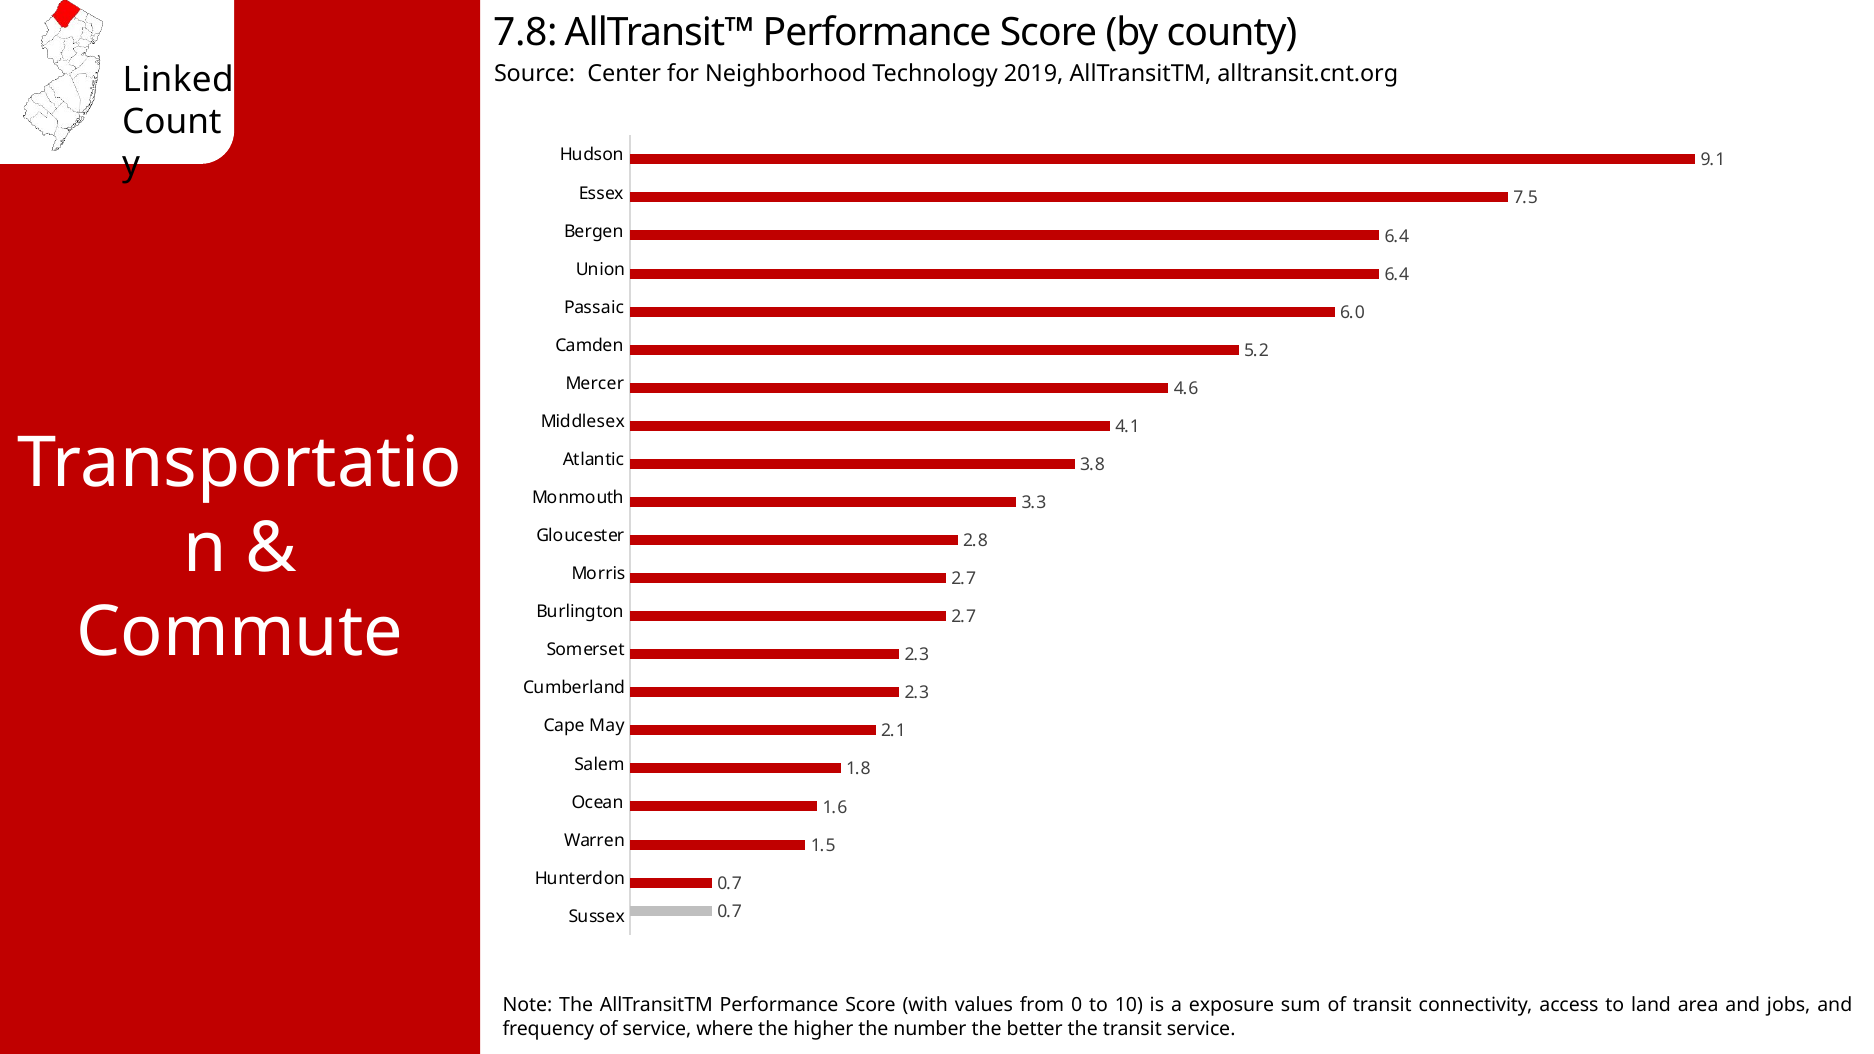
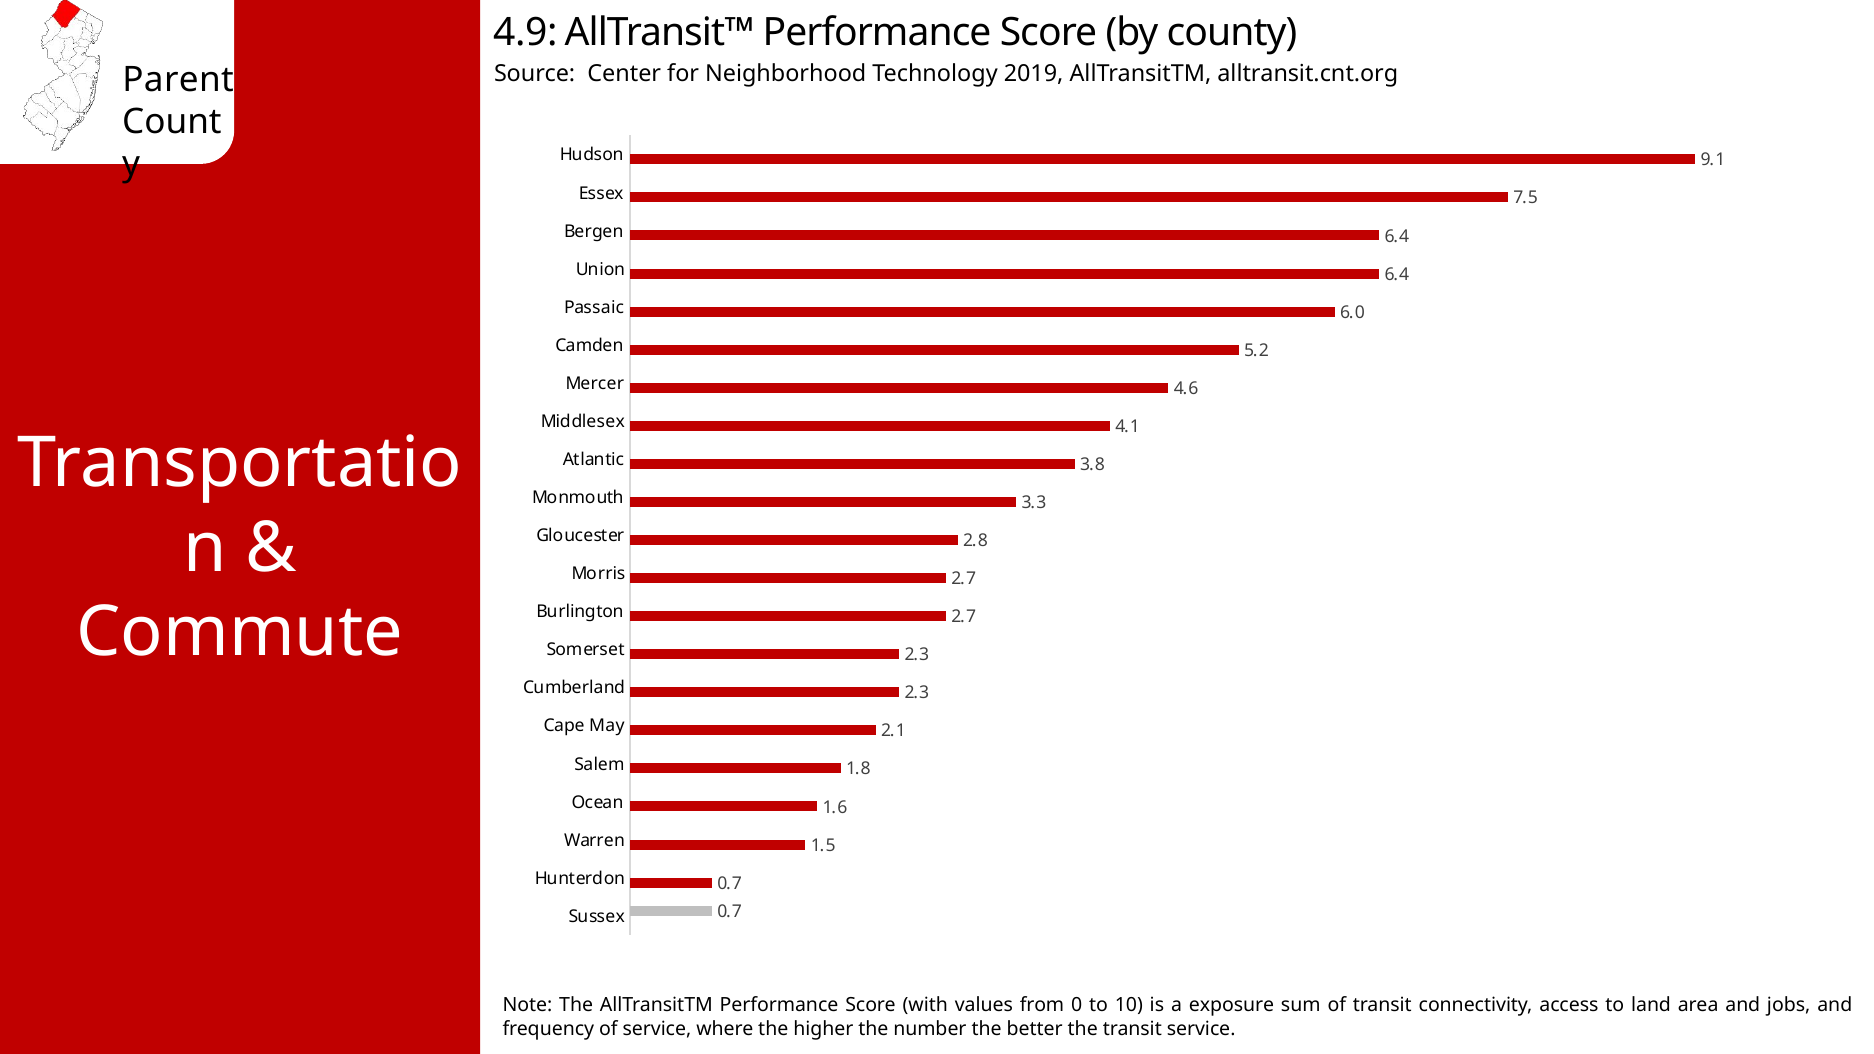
7.8: 7.8 -> 4.9 (525, 33)
Linked: Linked -> Parent (178, 80)
